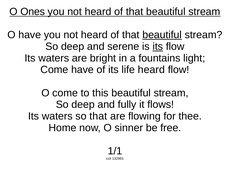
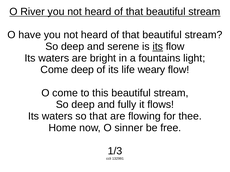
Ones: Ones -> River (33, 12)
beautiful underline: present -> none (162, 35)
Come have: have -> deep (83, 70)
life heard: heard -> weary (151, 70)
1/1: 1/1 -> 1/3 (115, 151)
